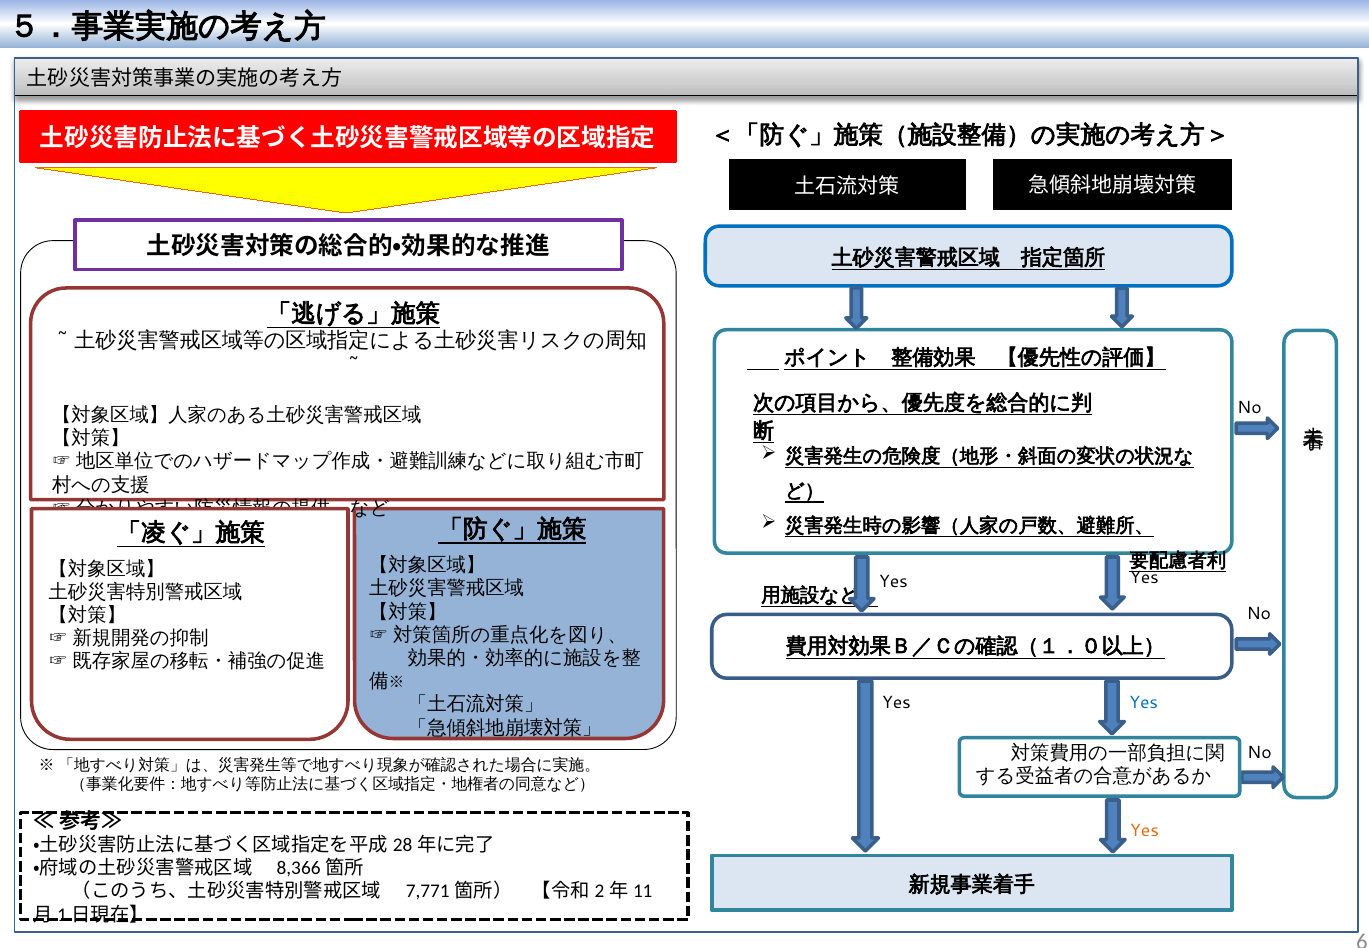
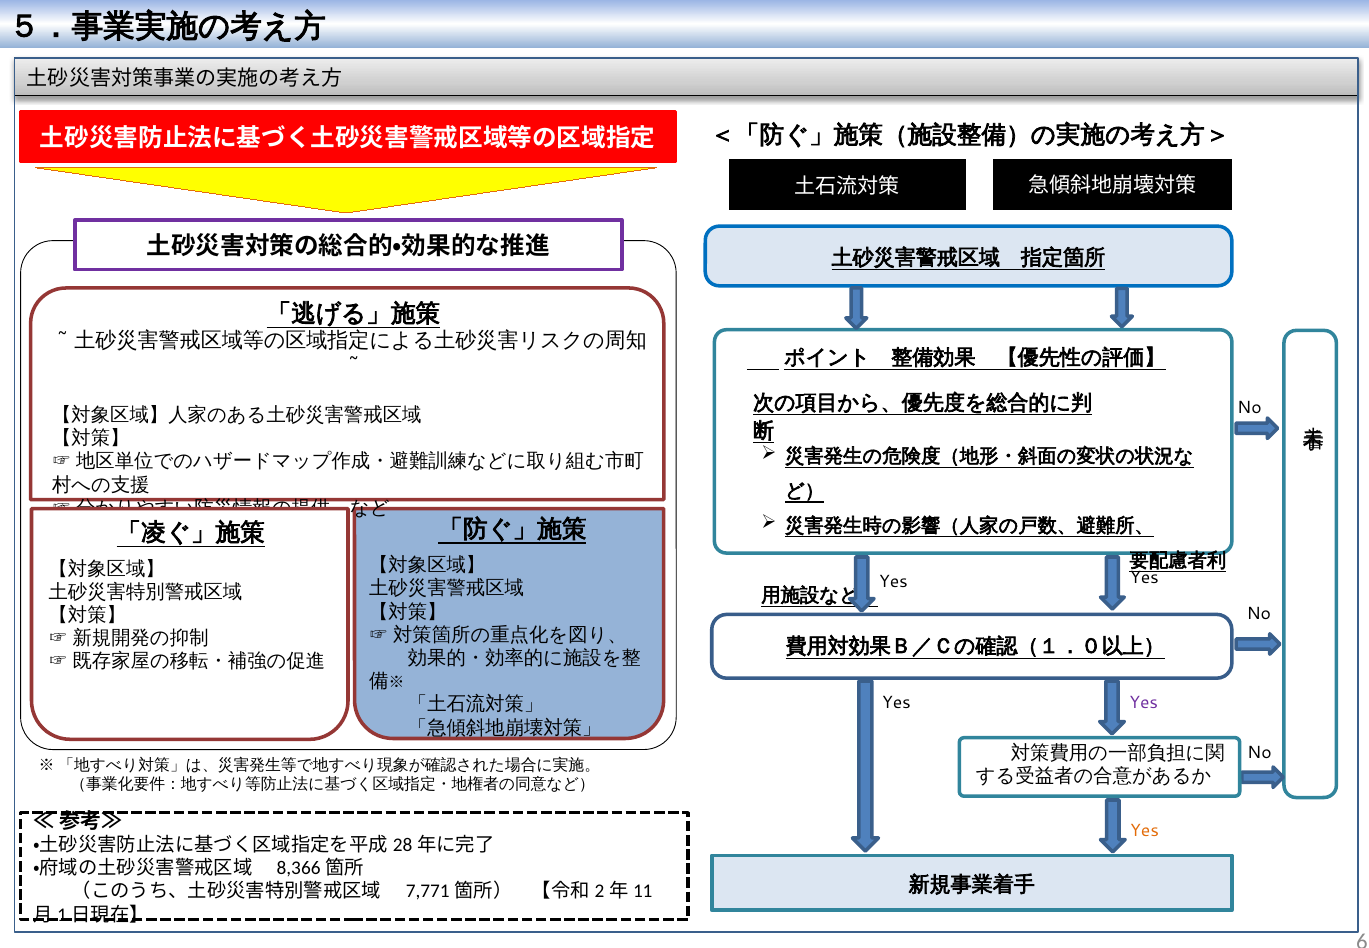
Yes colour: blue -> purple (1144, 703)
